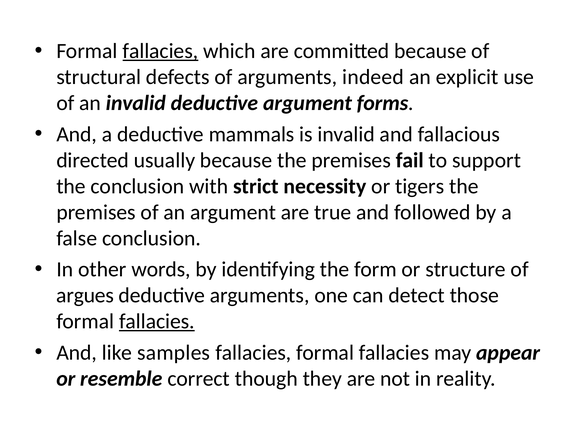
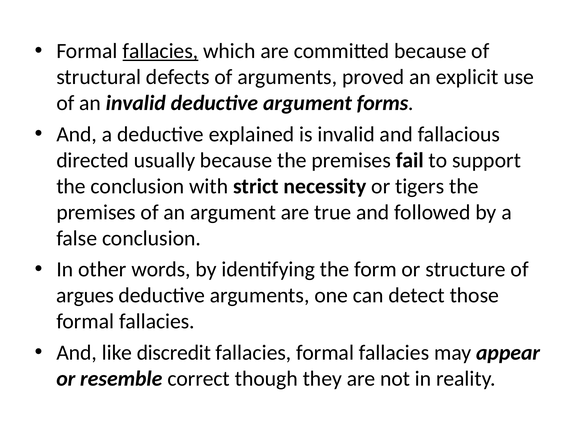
indeed: indeed -> proved (373, 77)
mammals: mammals -> explained (252, 134)
fallacies underline: present -> none (157, 322)
samples: samples -> discredit (174, 353)
